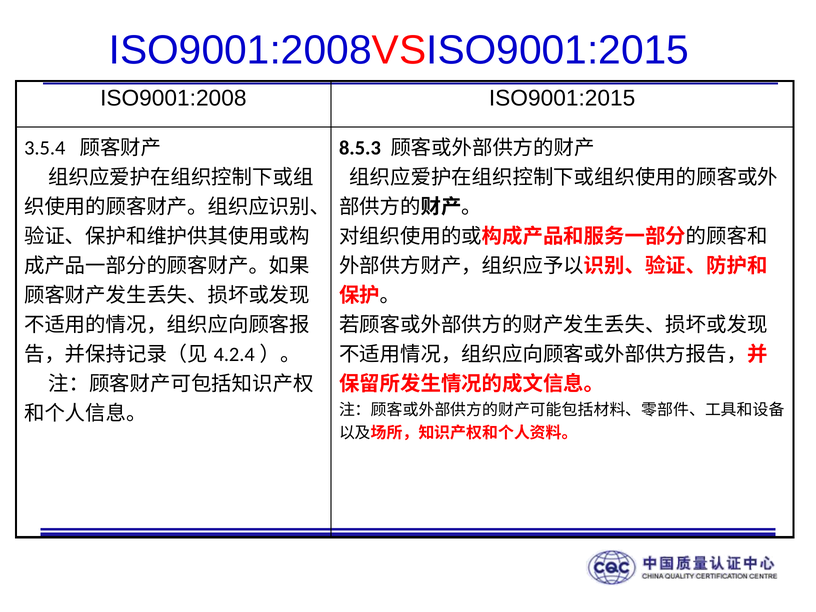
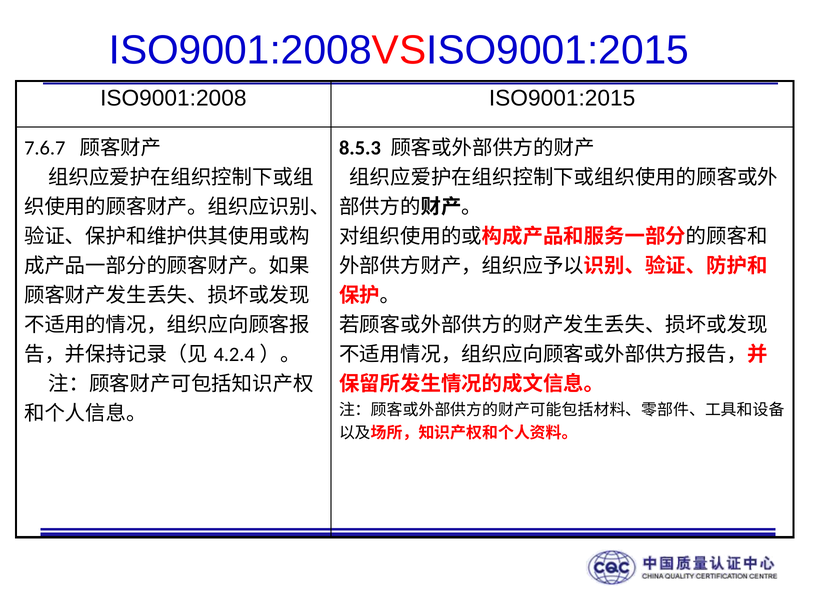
3.5.4: 3.5.4 -> 7.6.7 (45, 148)
